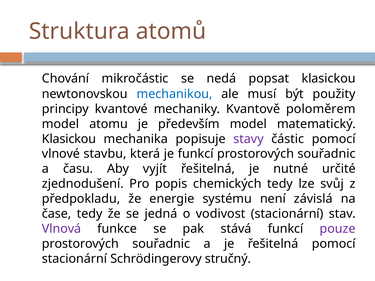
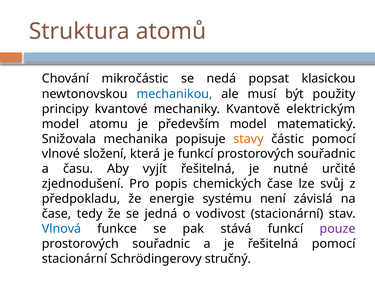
poloměrem: poloměrem -> elektrickým (321, 109)
Klasickou: Klasickou -> Snižovala (69, 139)
stavy colour: purple -> orange (249, 139)
stavbu: stavbu -> složení (105, 154)
chemických tedy: tedy -> čase (280, 184)
Vlnová colour: purple -> blue (62, 229)
